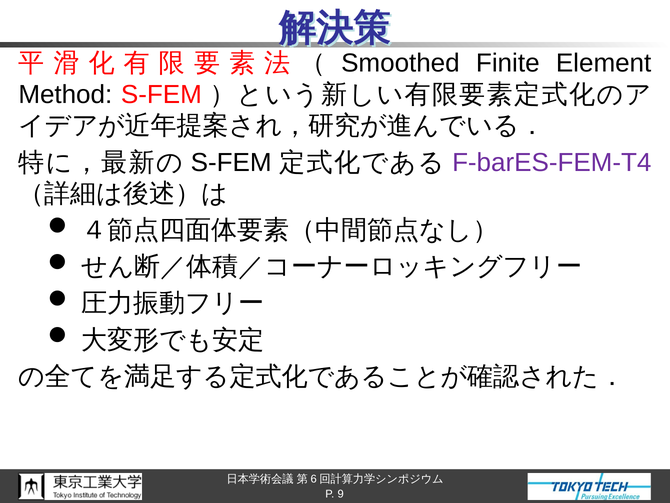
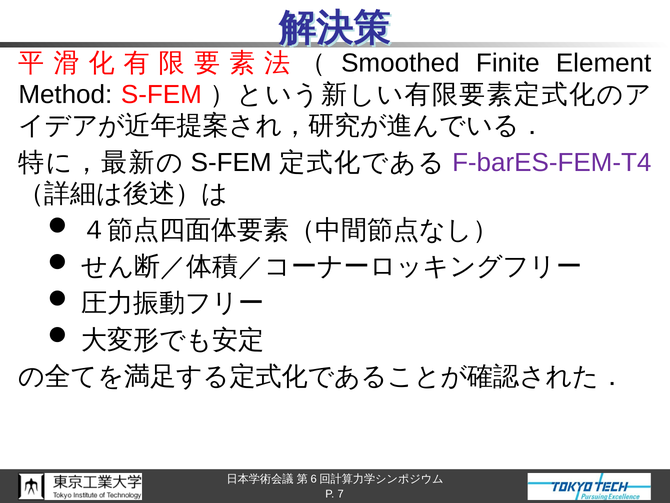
9: 9 -> 7 (341, 494)
